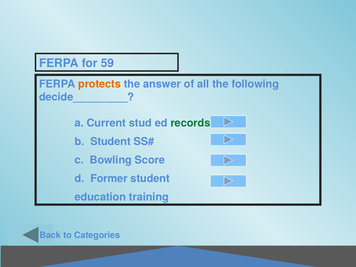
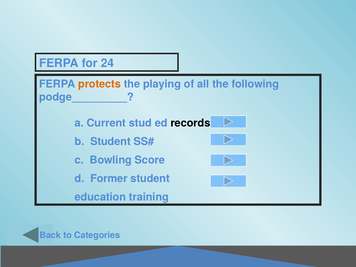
59: 59 -> 24 (107, 63)
answer: answer -> playing (162, 84)
decide_________: decide_________ -> podge_________ (86, 97)
records colour: green -> black (190, 123)
